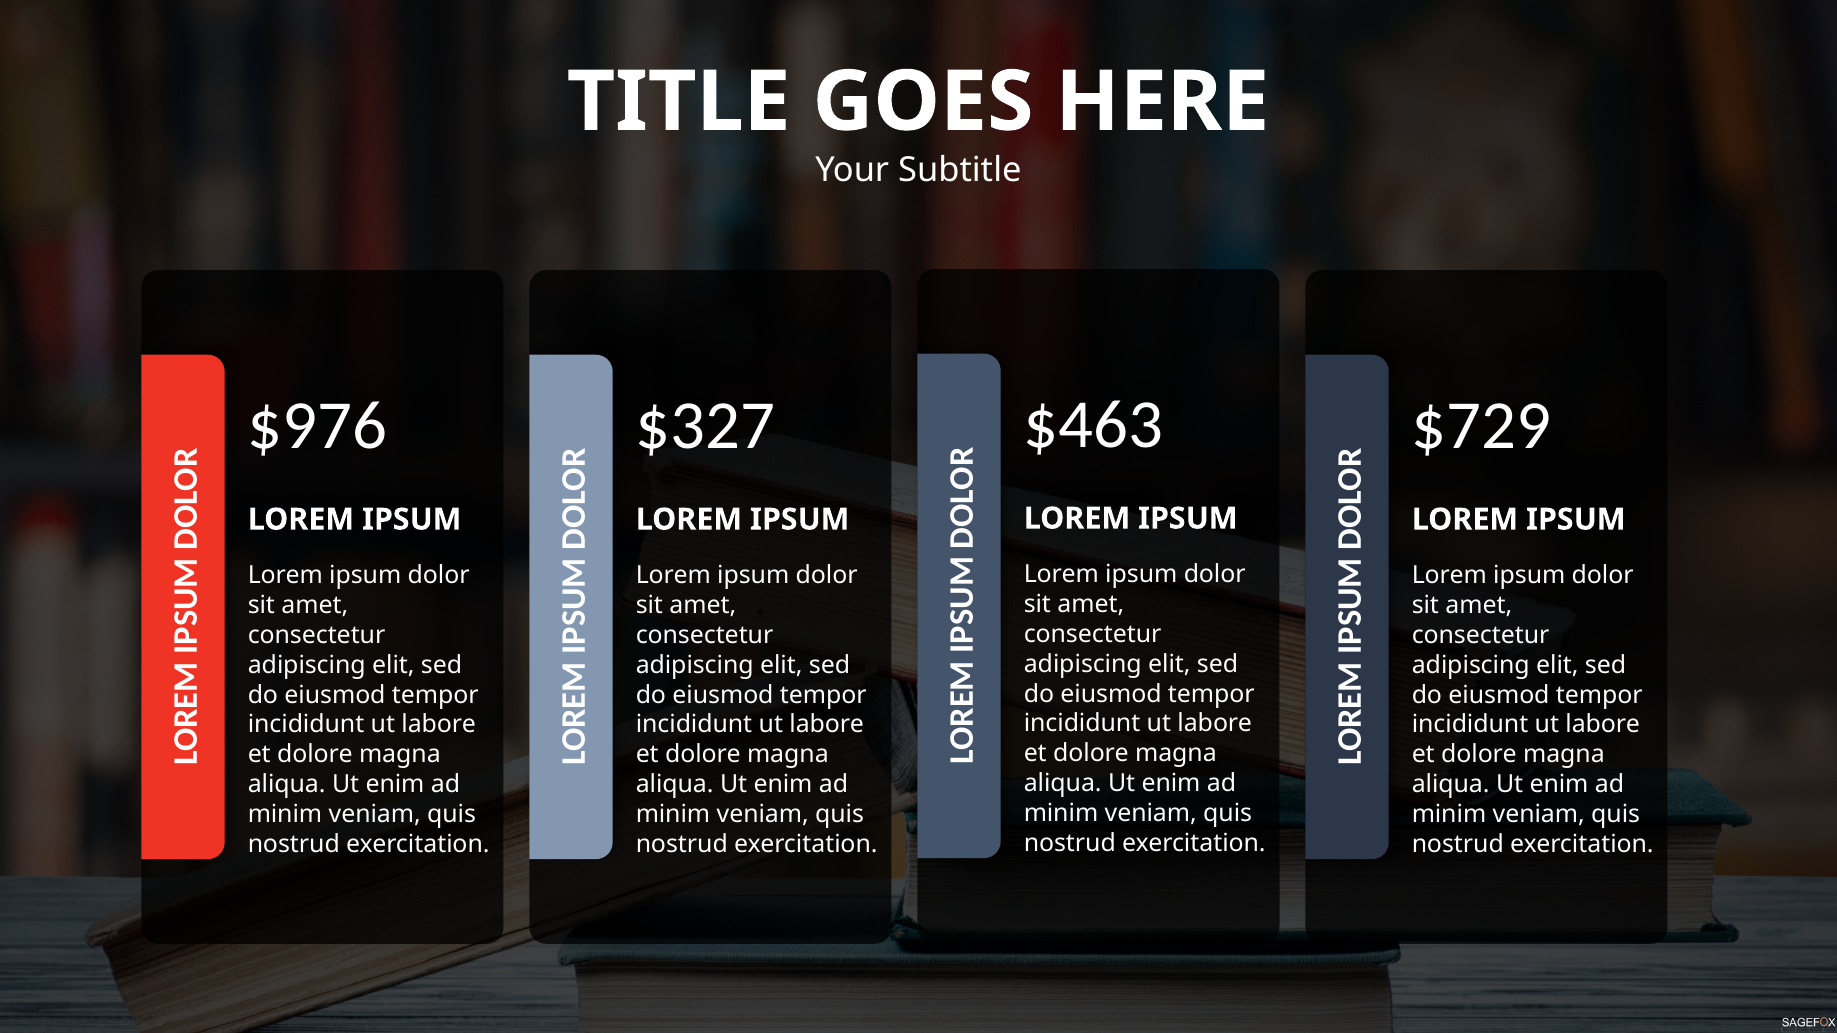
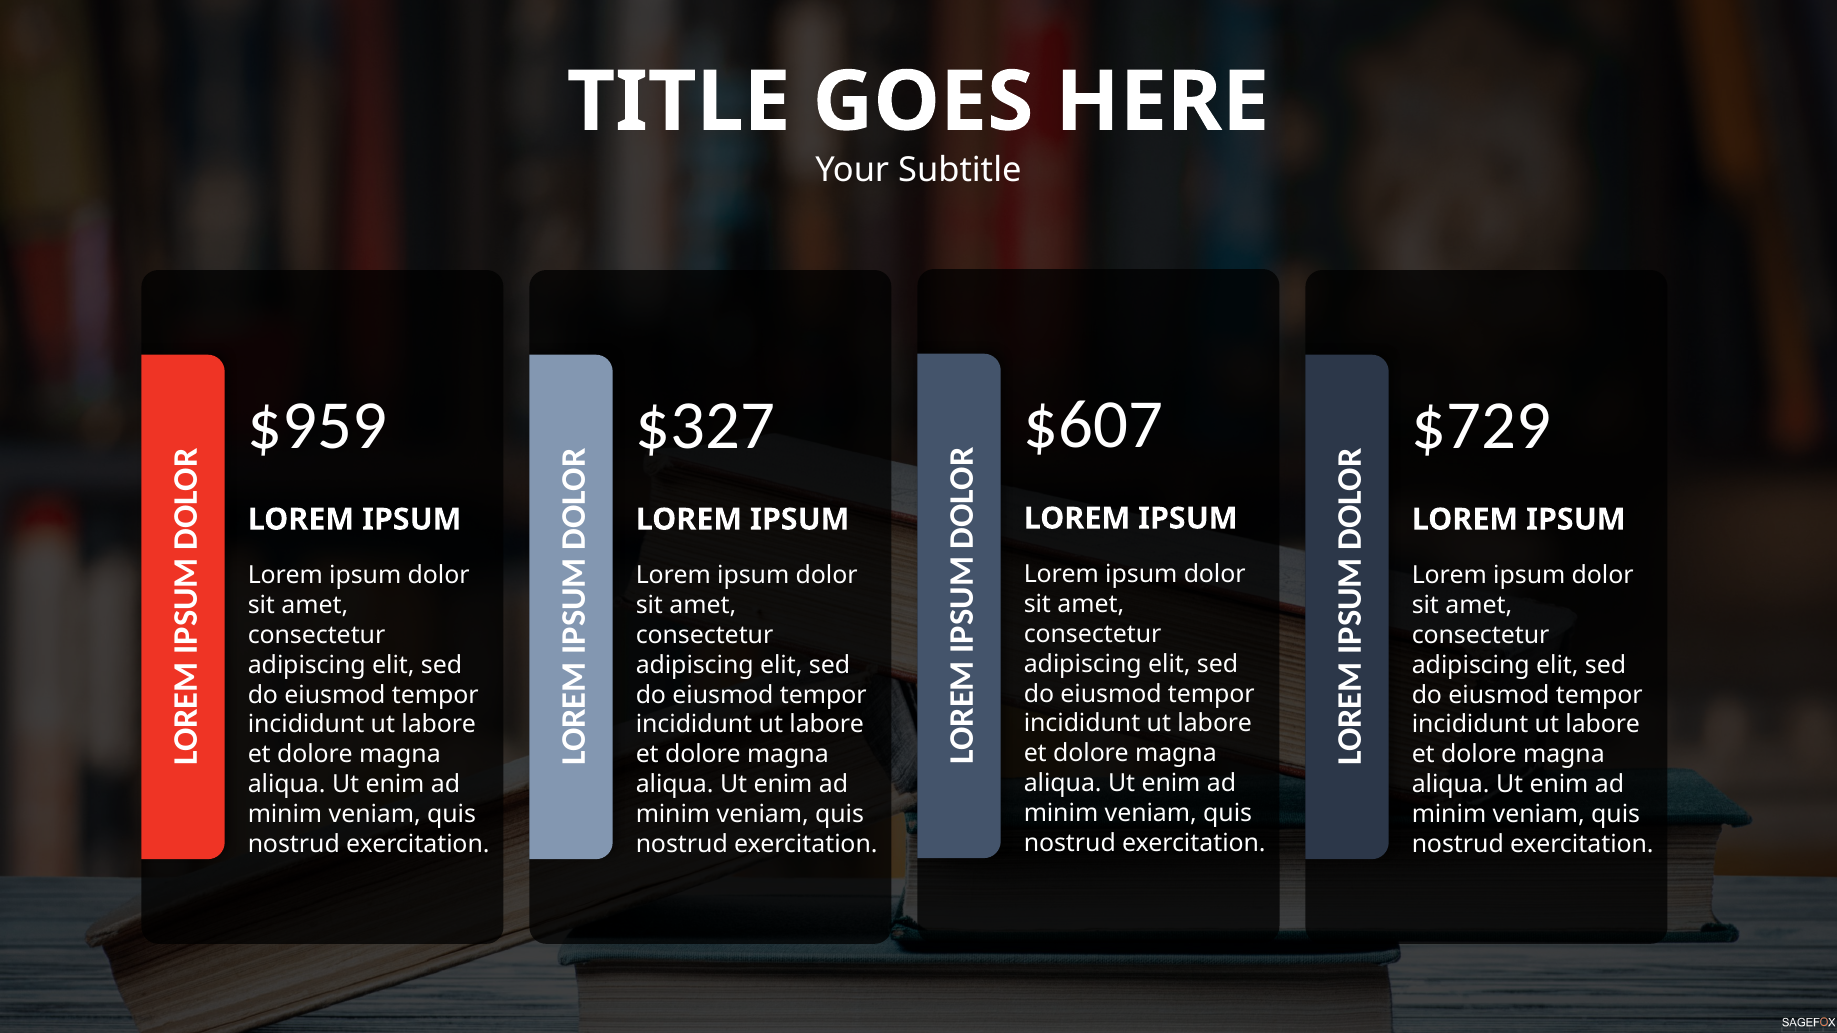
$463: $463 -> $607 (1094, 425)
$976: $976 -> $959 (318, 426)
